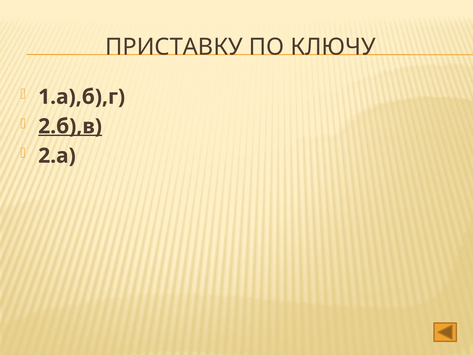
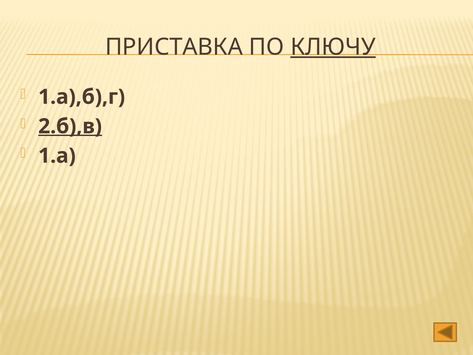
ПРИСТАВКУ: ПРИСТАВКУ -> ПРИСТАВКА (174, 47)
КЛЮЧУ underline: none -> present (333, 47)
2.а: 2.а -> 1.а (57, 156)
